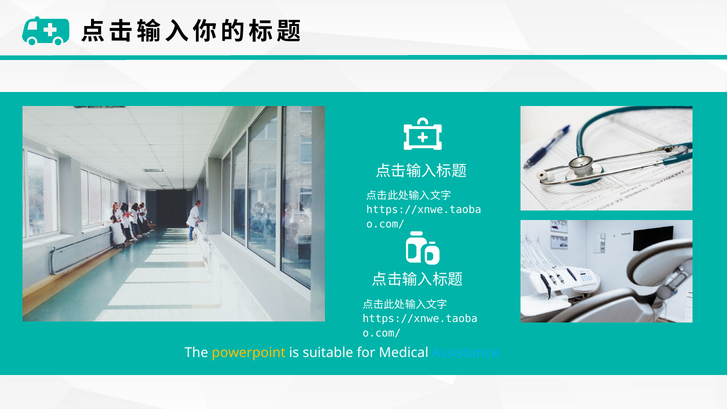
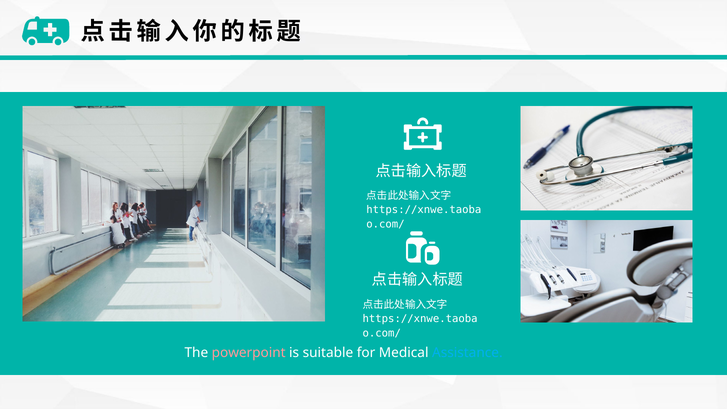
powerpoint colour: yellow -> pink (249, 353)
